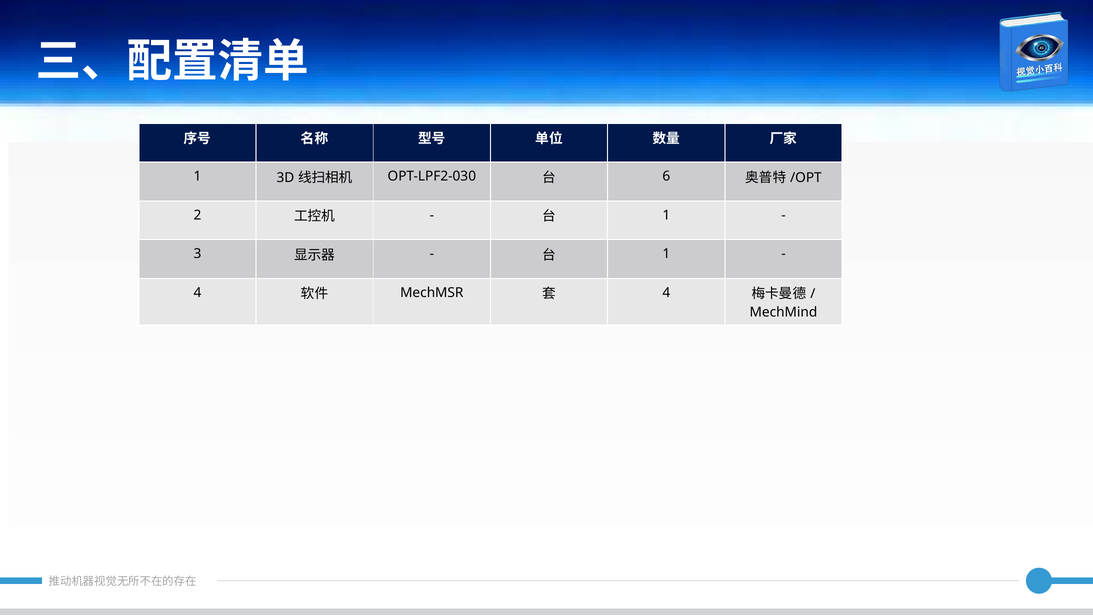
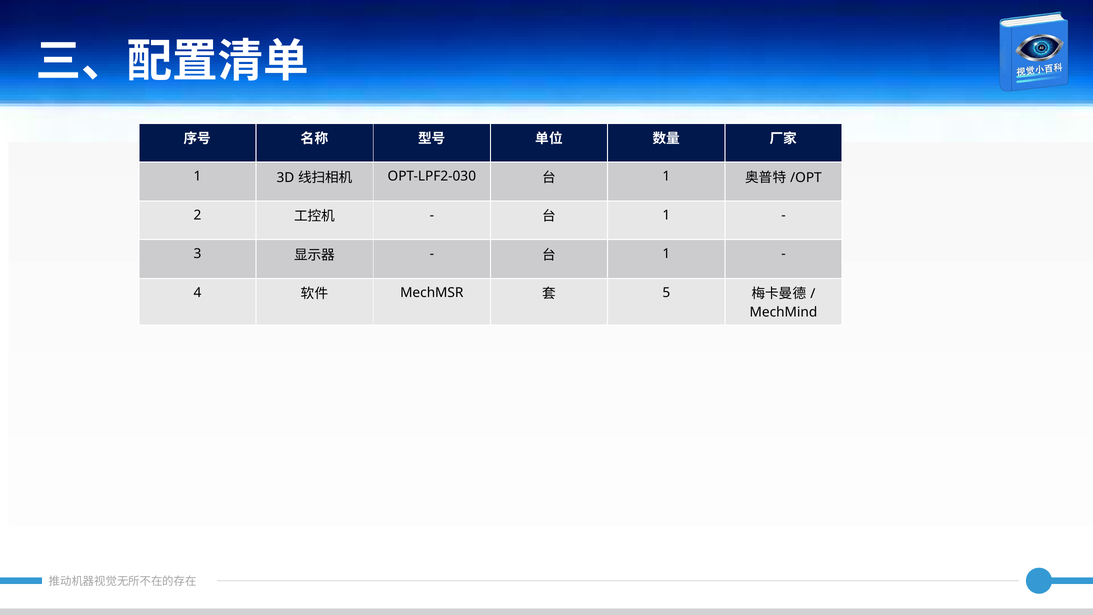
6: 6 -> 1 (666, 176)
4: 4 -> 5 (666, 293)
